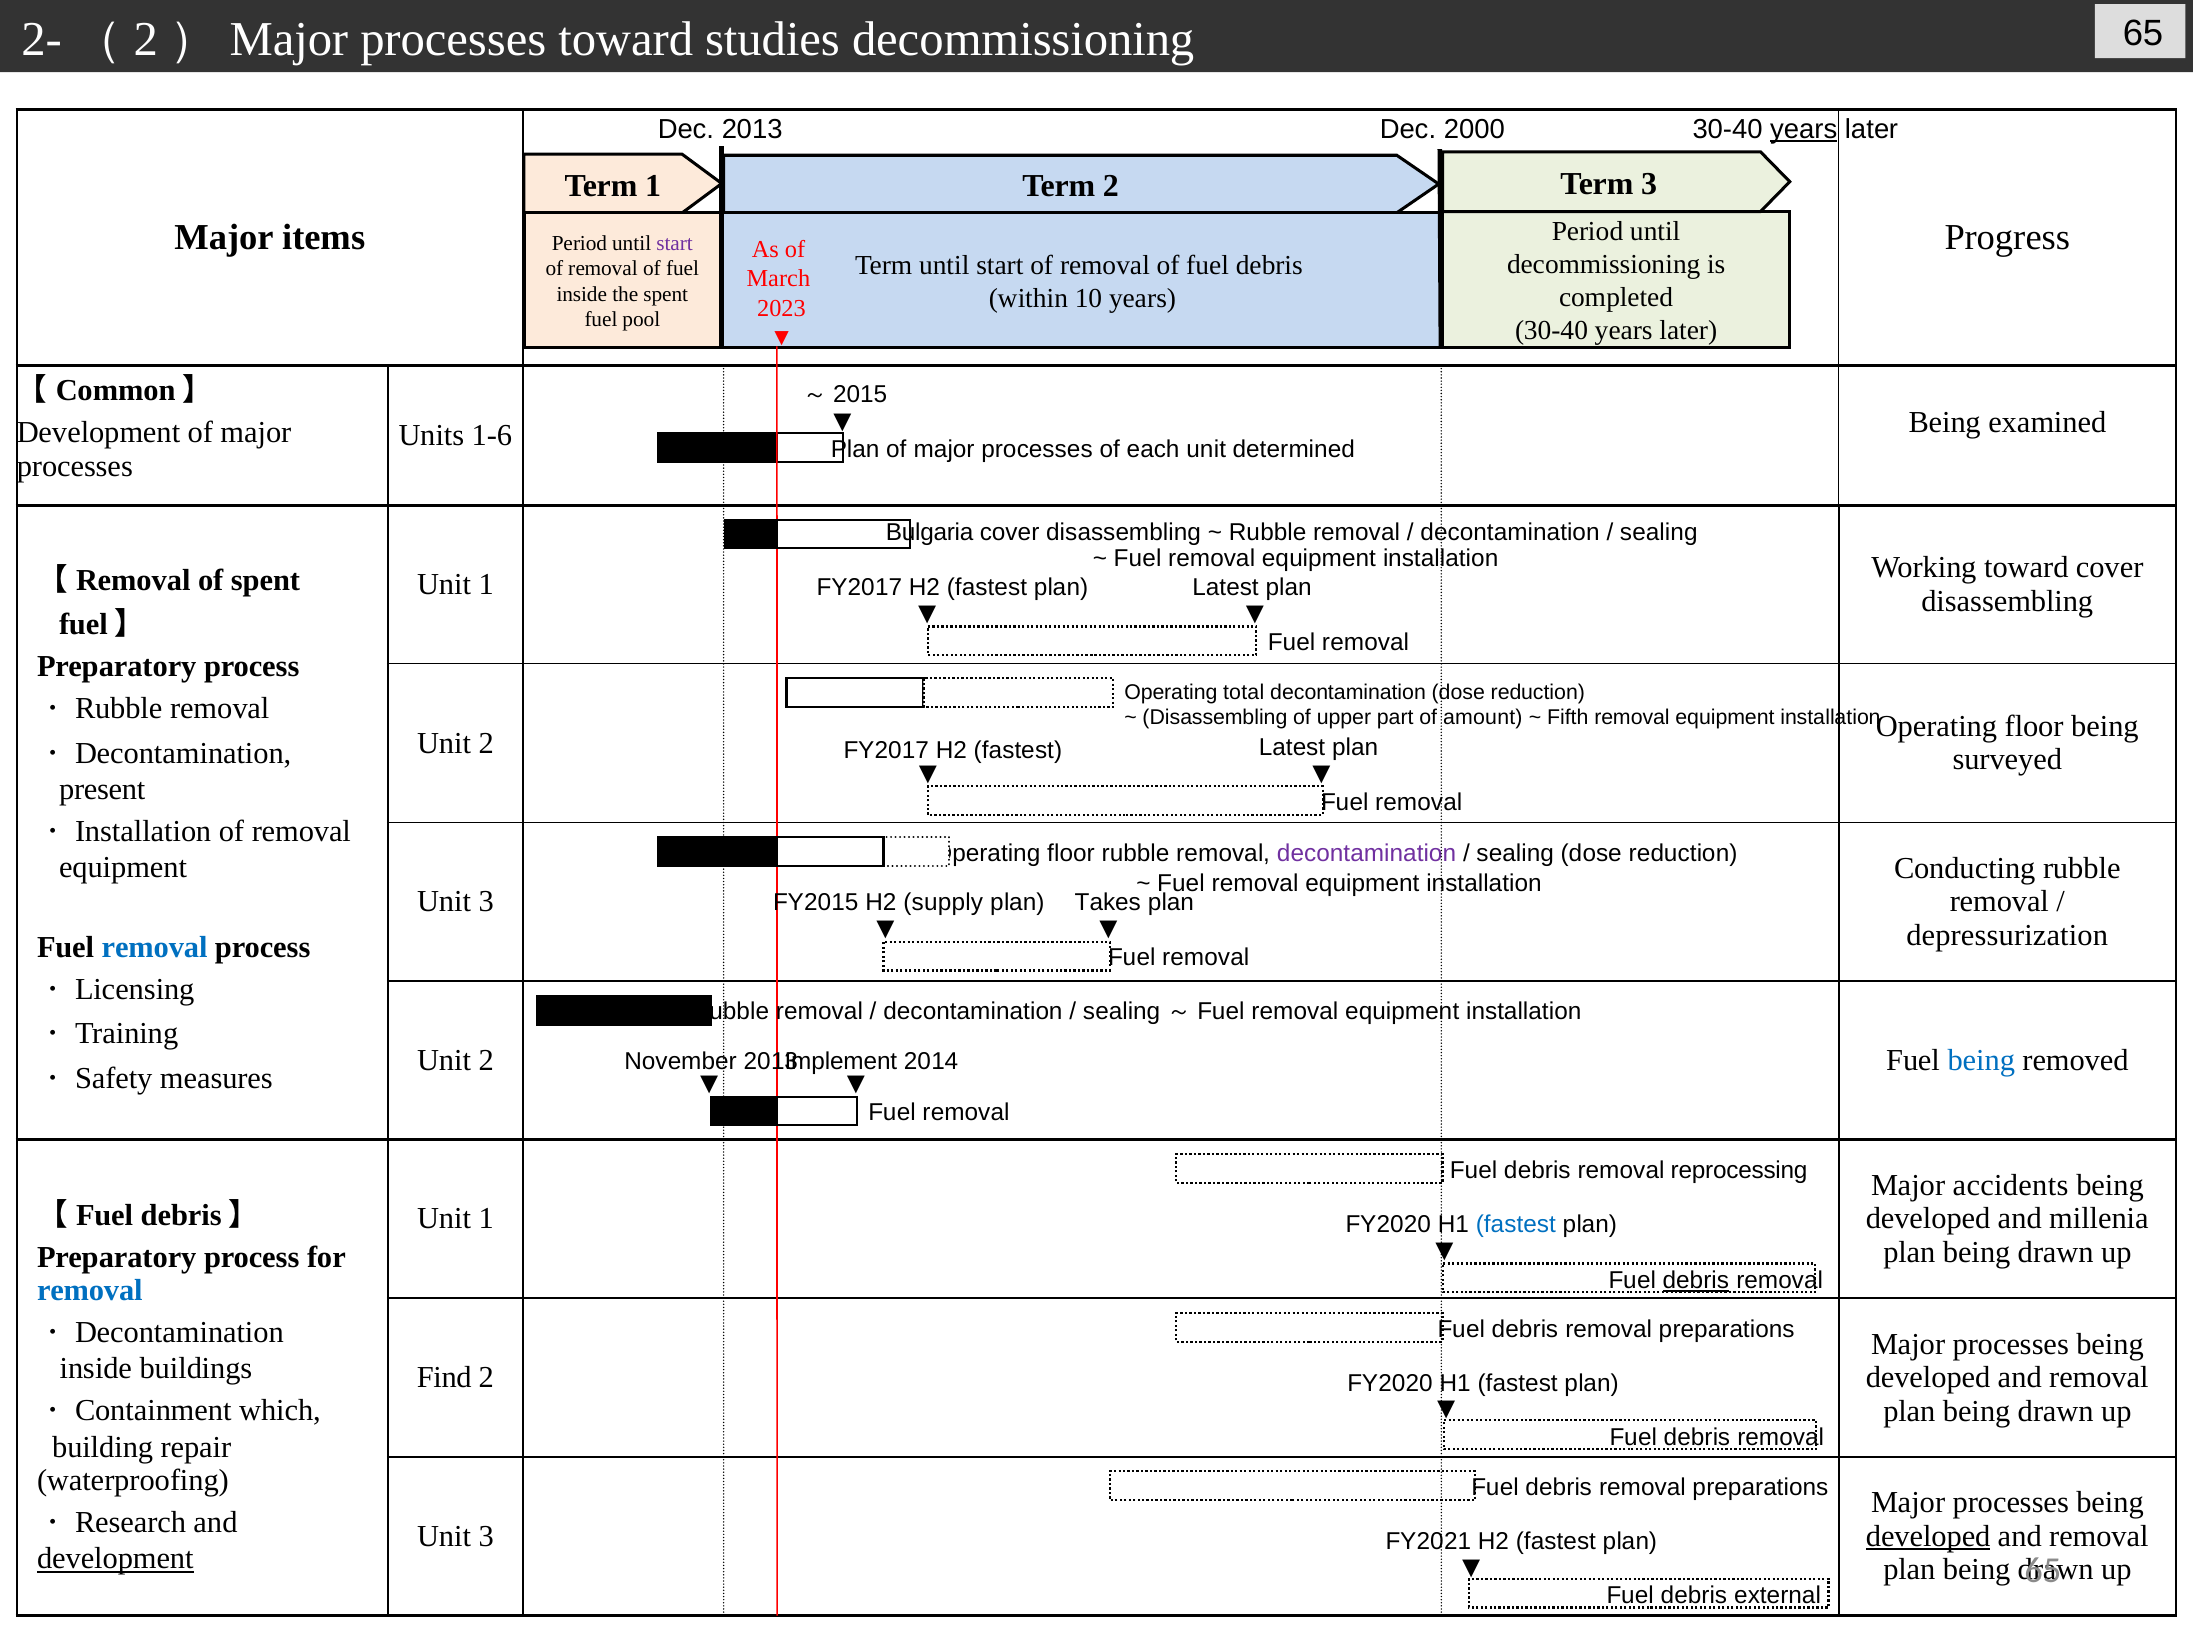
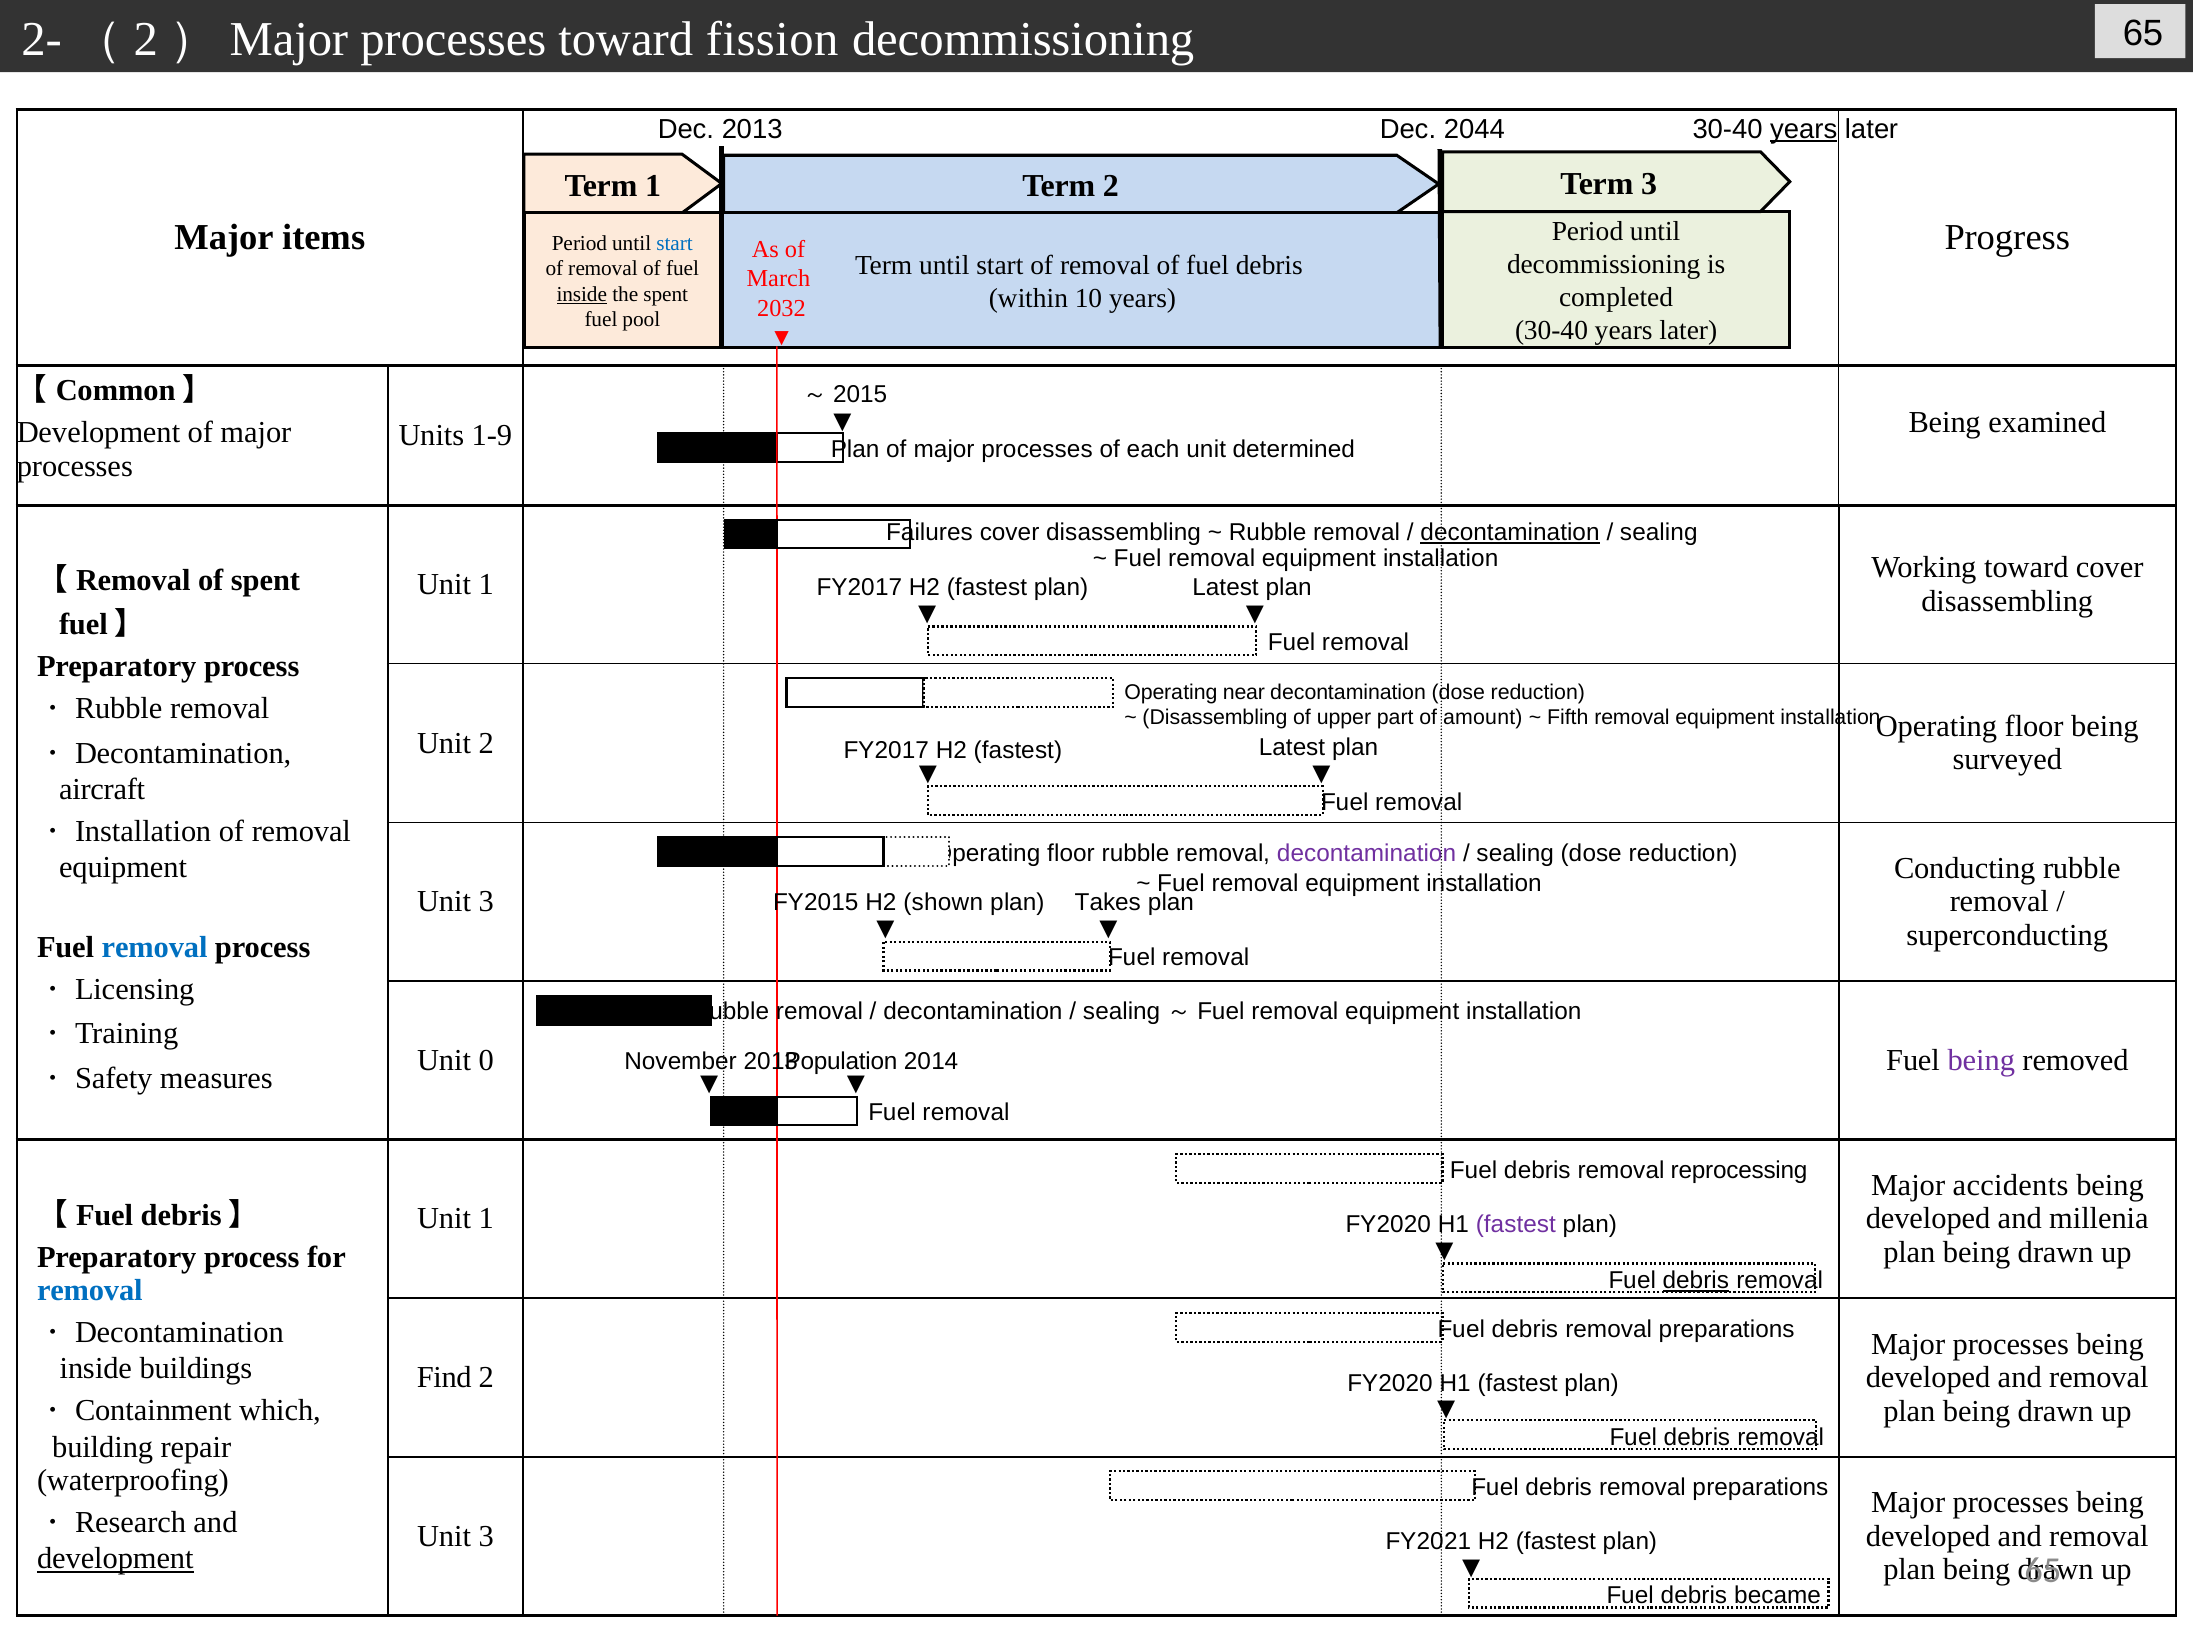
studies: studies -> fission (772, 39)
2000: 2000 -> 2044 (1474, 129)
start colour: purple -> blue (675, 243)
inside underline: none -> present (582, 294)
2023: 2023 -> 2032 (781, 308)
1-6: 1-6 -> 1-9 (492, 435)
Bulgaria: Bulgaria -> Failures (929, 533)
decontamination underline: none -> present (1510, 533)
total: total -> near (1244, 692)
present: present -> aircraft (102, 789)
supply: supply -> shown (943, 903)
depressurization: depressurization -> superconducting (2007, 935)
2: 2 -> 0 (486, 1060)
being colour: blue -> purple (1981, 1060)
Implement: Implement -> Population (841, 1061)
fastest colour: blue -> purple (1516, 1224)
developed underline: present -> none (1928, 1536)
external: external -> became (1778, 1596)
